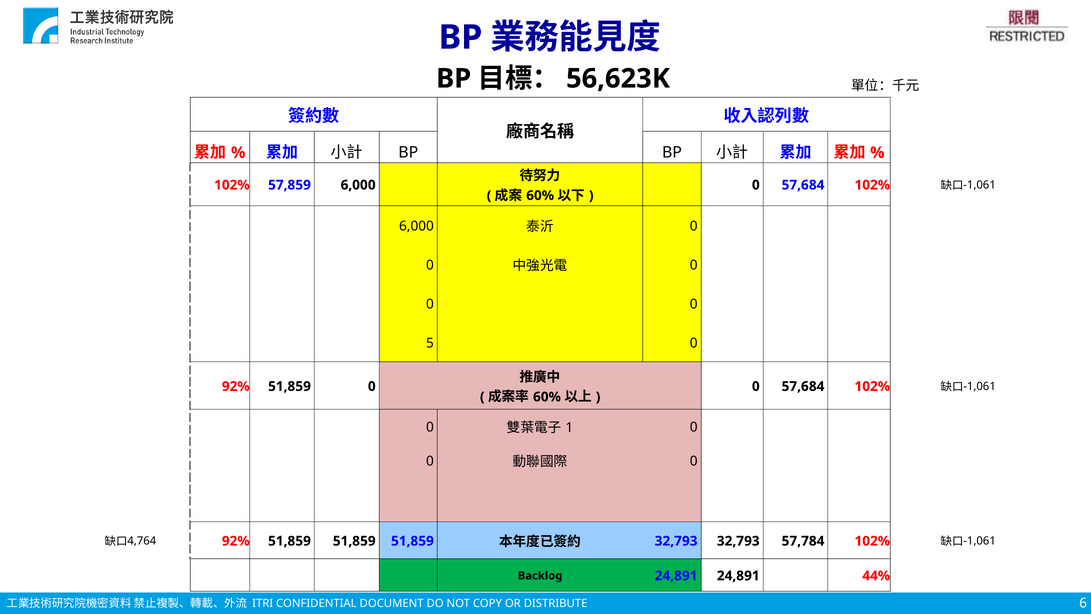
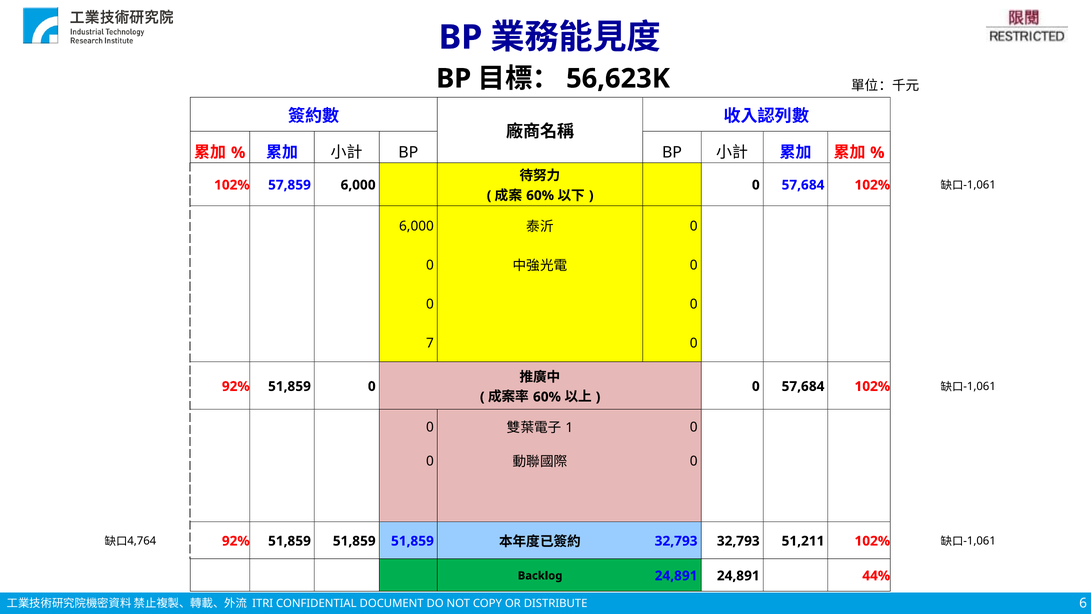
5: 5 -> 7 (430, 343)
57,784: 57,784 -> 51,211 (803, 541)
